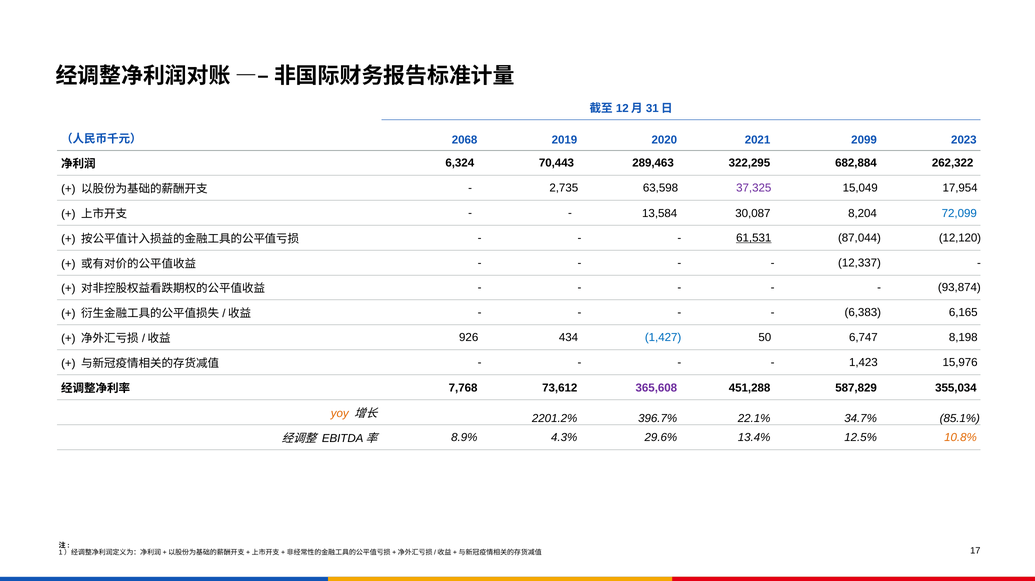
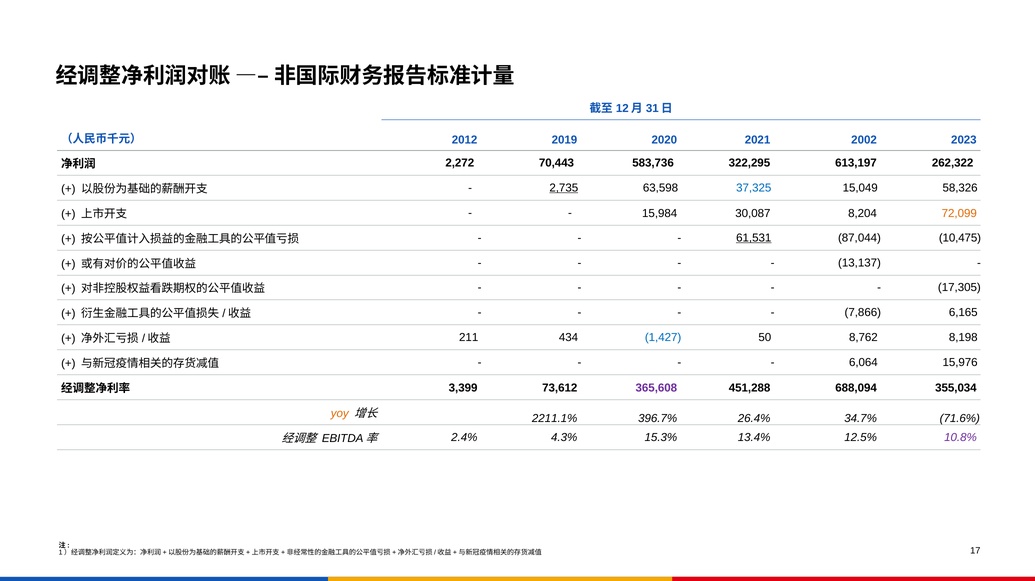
2068: 2068 -> 2012 (465, 140)
2099: 2099 -> 2002 (864, 140)
6,324: 6,324 -> 2,272 (460, 163)
289,463: 289,463 -> 583,736 (653, 163)
682,884: 682,884 -> 613,197 (856, 163)
2,735 underline: none -> present (564, 188)
37,325 colour: purple -> blue (754, 188)
17,954: 17,954 -> 58,326 (960, 188)
13,584: 13,584 -> 15,984 (660, 213)
72,099 colour: blue -> orange (959, 213)
12,120: 12,120 -> 10,475 (960, 238)
12,337: 12,337 -> 13,137 (860, 263)
93,874: 93,874 -> 17,305 (959, 288)
6,383: 6,383 -> 7,866 (863, 313)
926: 926 -> 211 (469, 338)
6,747: 6,747 -> 8,762 (863, 338)
1,423: 1,423 -> 6,064 (863, 363)
7,768: 7,768 -> 3,399 (463, 388)
587,829: 587,829 -> 688,094 (856, 388)
2201.2%: 2201.2% -> 2211.1% (555, 419)
22.1%: 22.1% -> 26.4% (754, 419)
85.1%: 85.1% -> 71.6% (960, 419)
8.9%: 8.9% -> 2.4% (464, 438)
29.6%: 29.6% -> 15.3% (661, 438)
10.8% colour: orange -> purple (960, 438)
